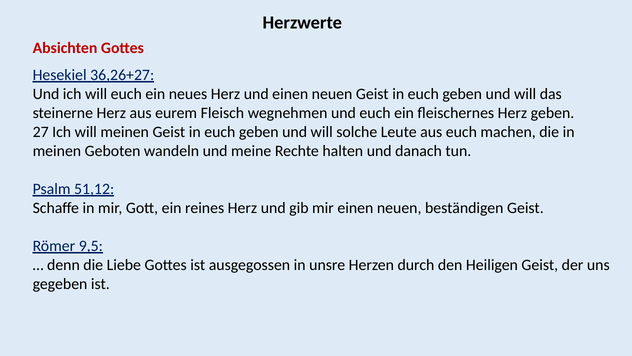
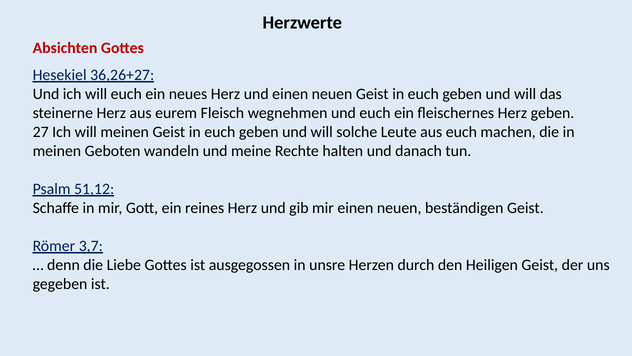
9,5: 9,5 -> 3,7 (91, 246)
